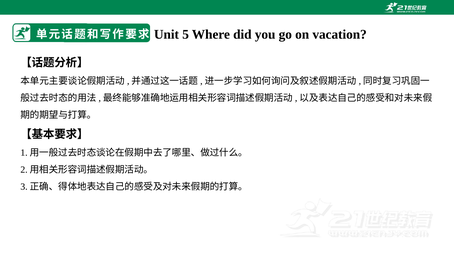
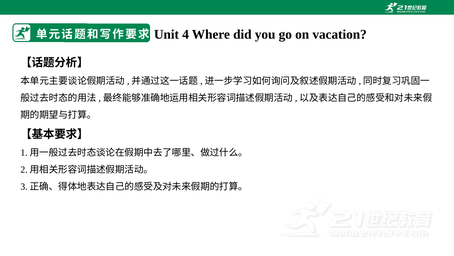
5: 5 -> 4 (186, 34)
